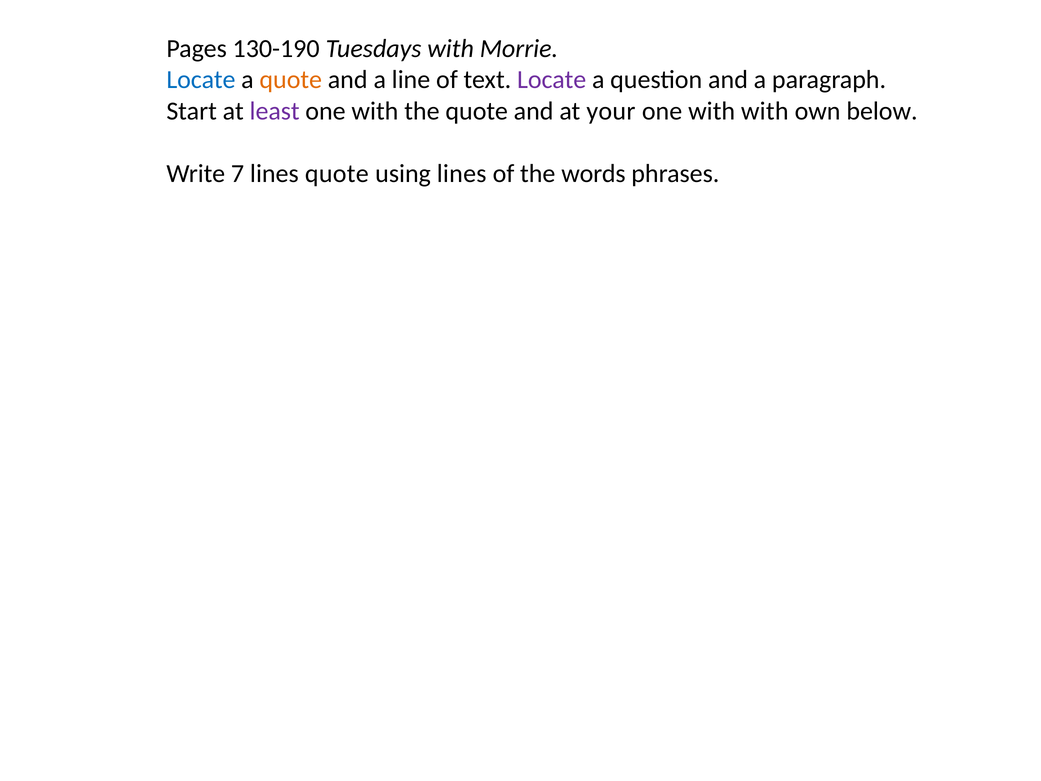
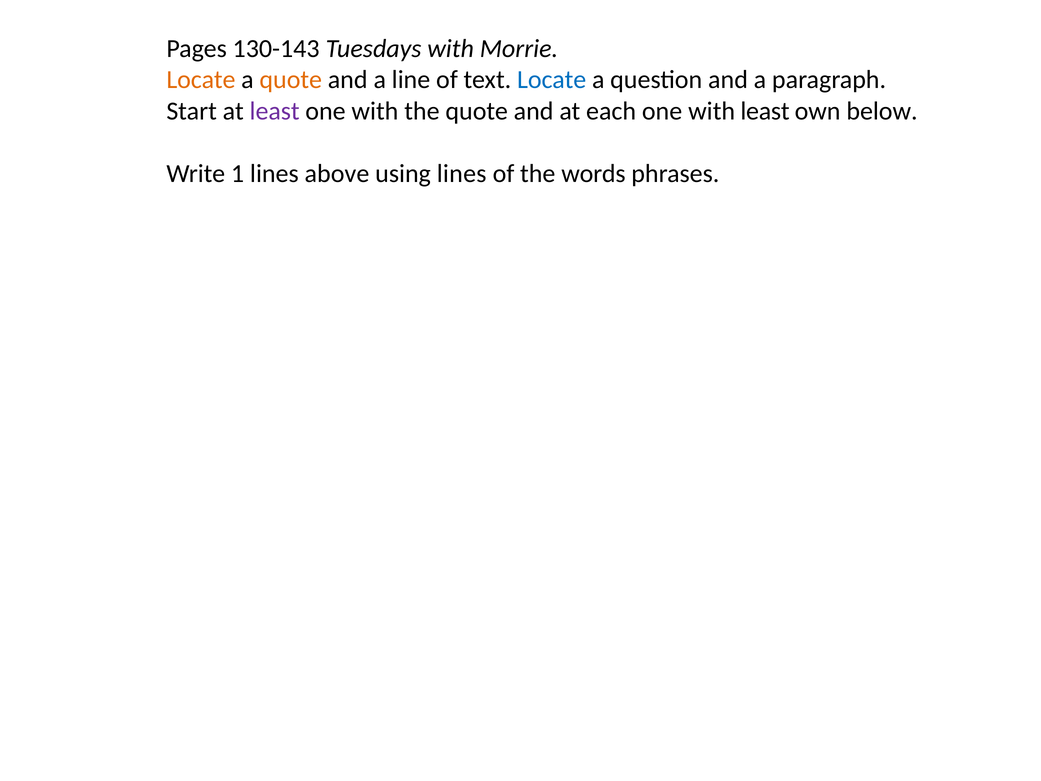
130-190: 130-190 -> 130-143 (276, 49)
Locate colour: blue -> orange (201, 80)
Locate colour: purple -> blue (552, 80)
your: your -> each (611, 111)
with with: with -> least (765, 111)
7: 7 -> 1 (237, 173)
lines quote: quote -> above (337, 173)
